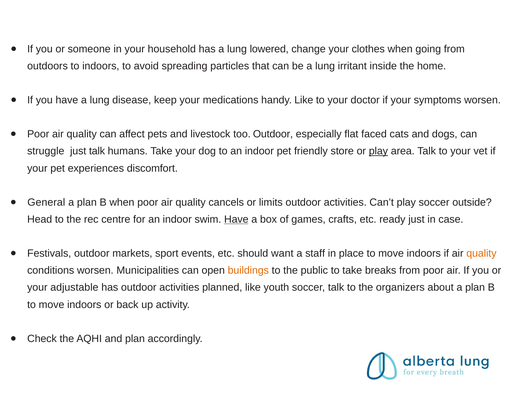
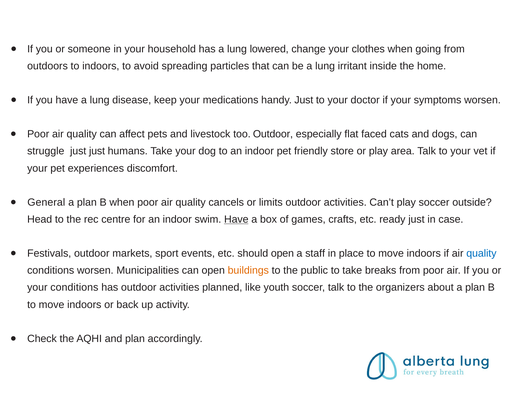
handy Like: Like -> Just (304, 100)
just talk: talk -> just (97, 151)
play underline: present -> none (378, 151)
should want: want -> open (282, 254)
quality colour: orange -> blue (481, 254)
your adjustable: adjustable -> conditions (74, 288)
